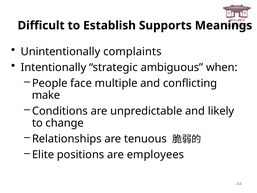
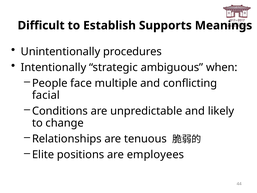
complaints: complaints -> procedures (132, 52)
make: make -> facial (46, 95)
